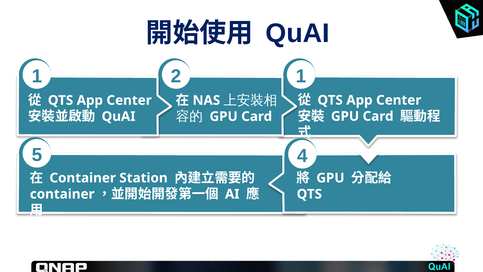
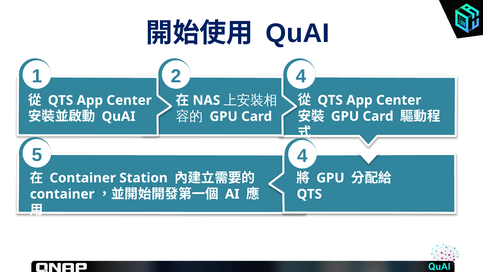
1 1: 1 -> 4 (301, 76)
